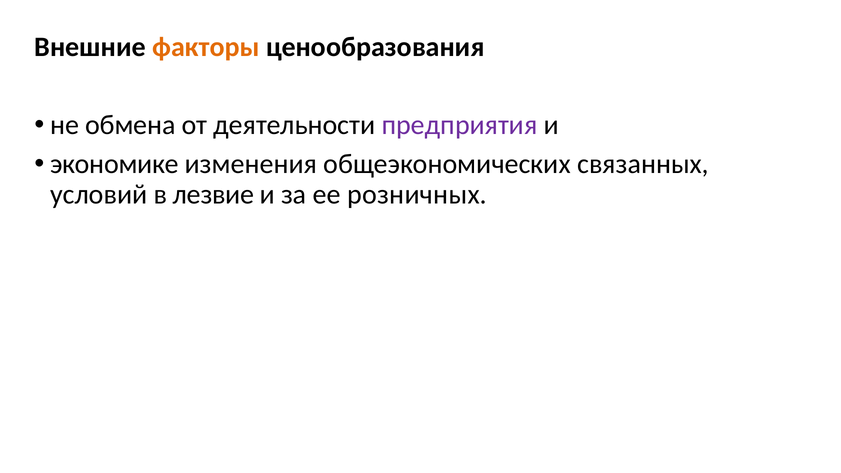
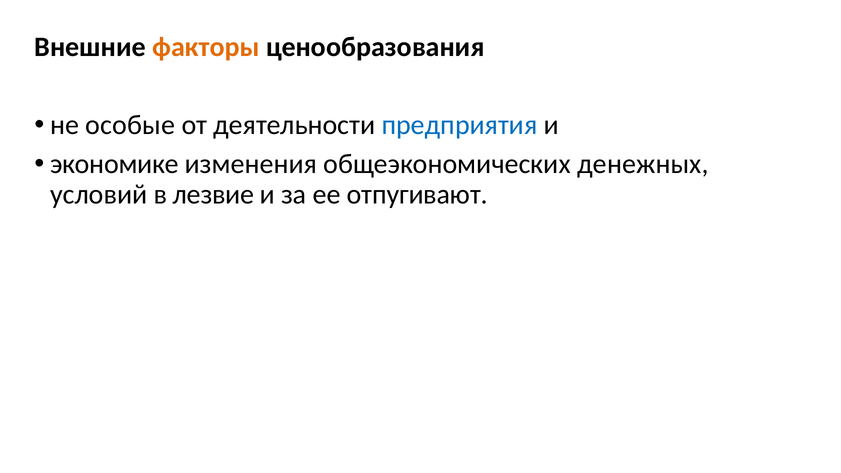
обмена: обмена -> особые (130, 125)
предприятия colour: purple -> blue (459, 125)
связанных: связанных -> денежных (643, 164)
розничных: розничных -> отпугивают (417, 194)
